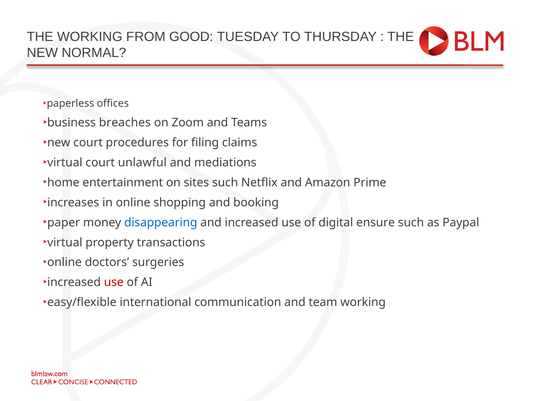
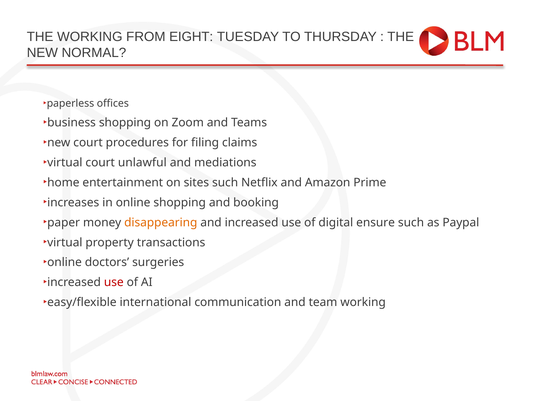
GOOD: GOOD -> EIGHT (191, 37)
breaches: breaches -> shopping (125, 123)
disappearing colour: blue -> orange (161, 223)
